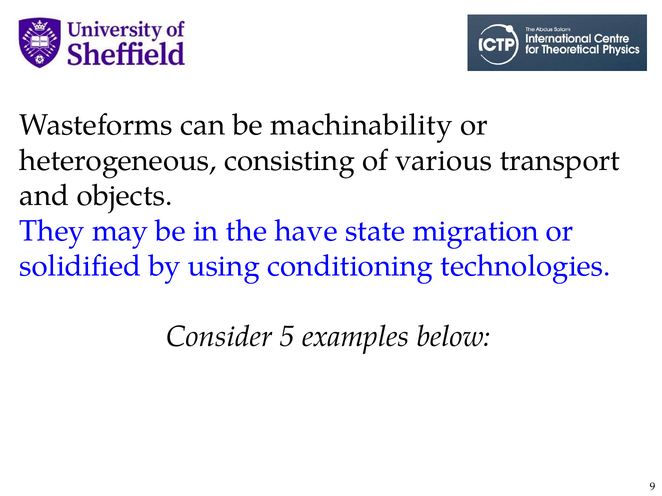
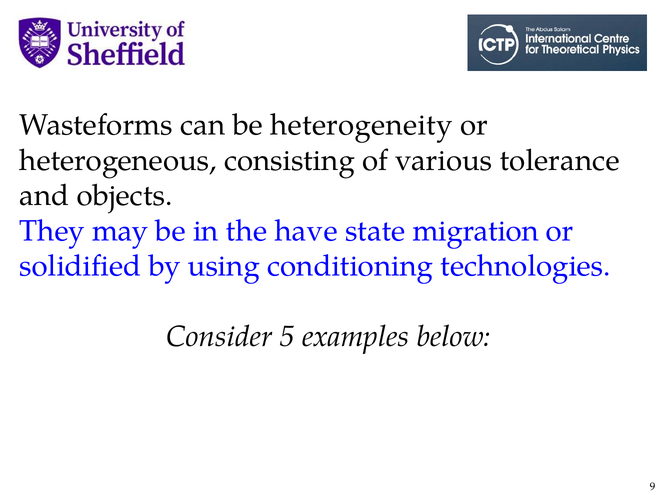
machinability: machinability -> heterogeneity (361, 125)
transport: transport -> tolerance (560, 161)
